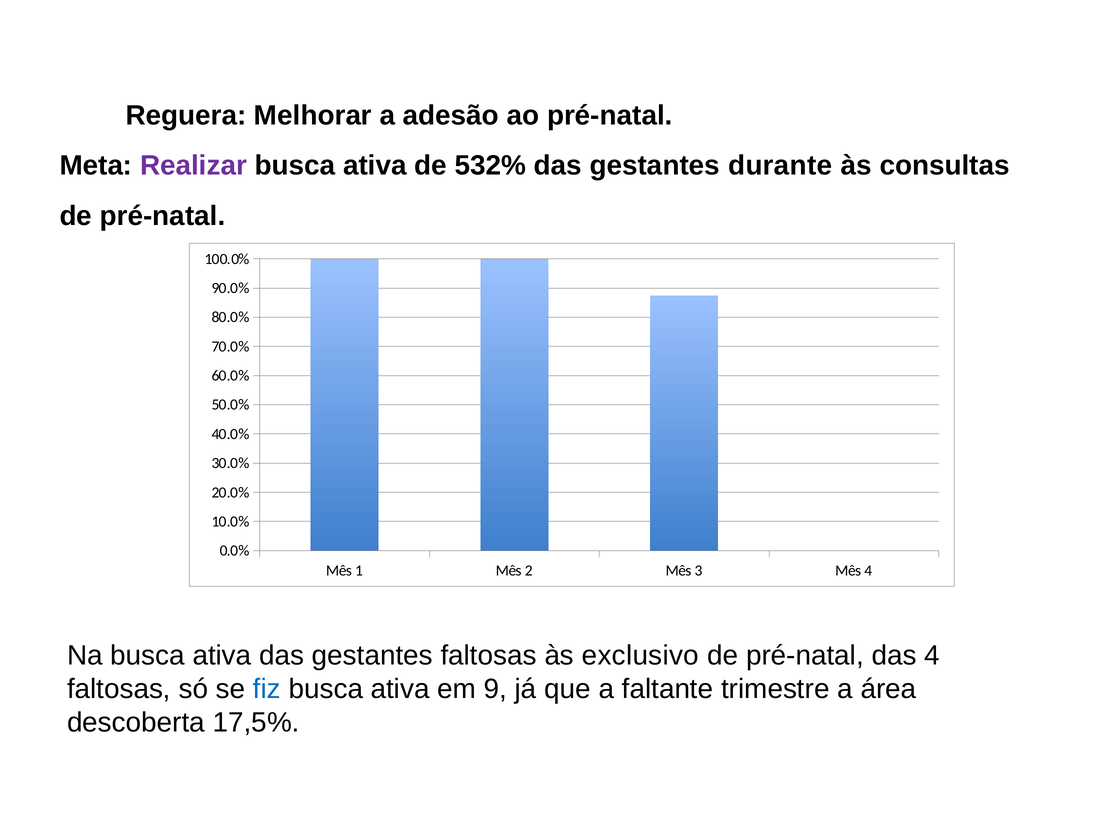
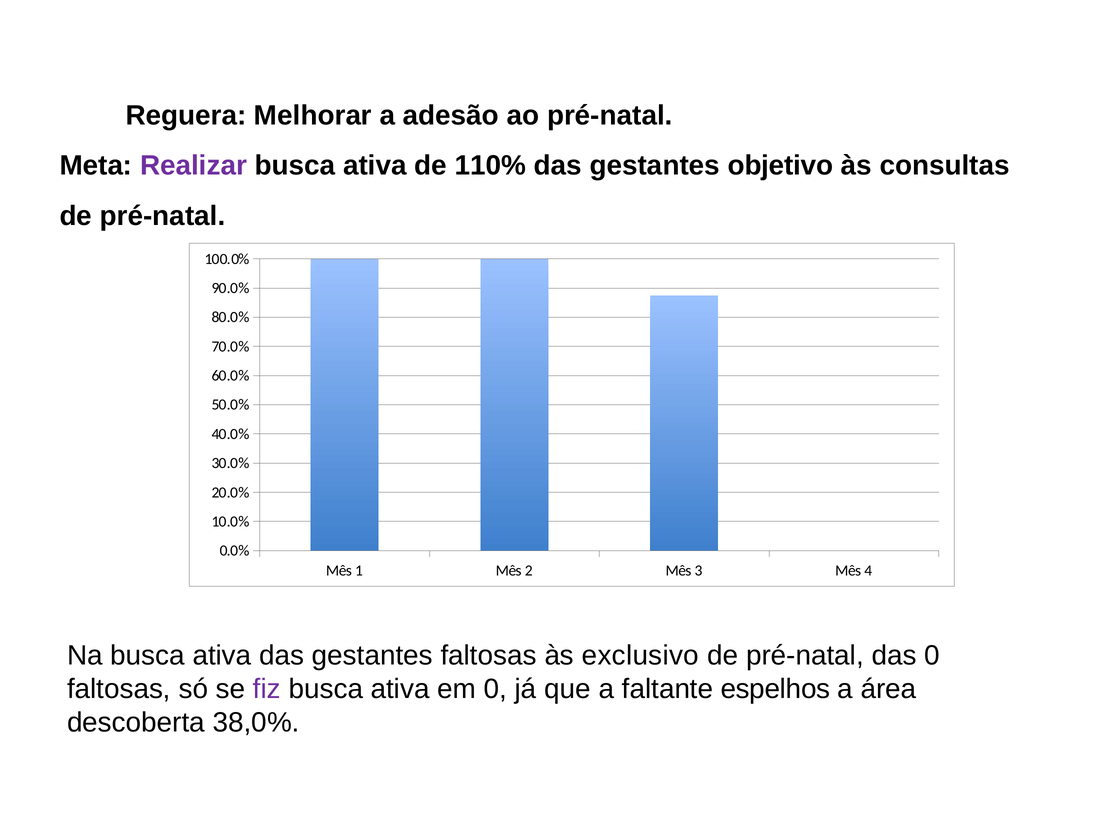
532%: 532% -> 110% (490, 166)
durante: durante -> objetivo (780, 166)
das 4: 4 -> 0 (932, 655)
fiz colour: blue -> purple (267, 689)
em 9: 9 -> 0 (495, 689)
trimestre: trimestre -> espelhos (775, 689)
17,5%: 17,5% -> 38,0% (256, 722)
